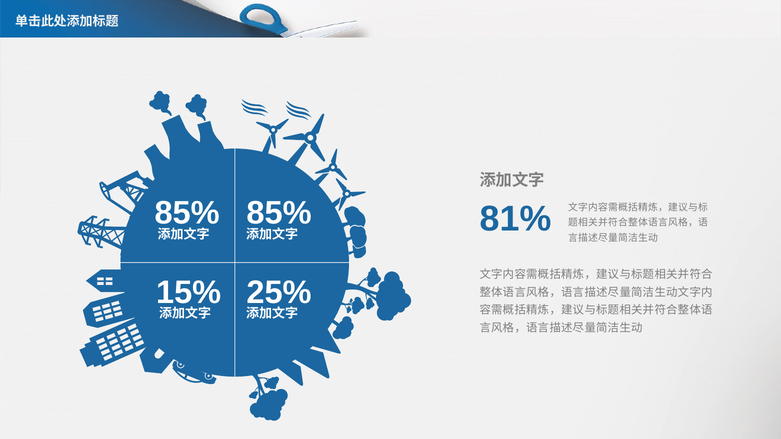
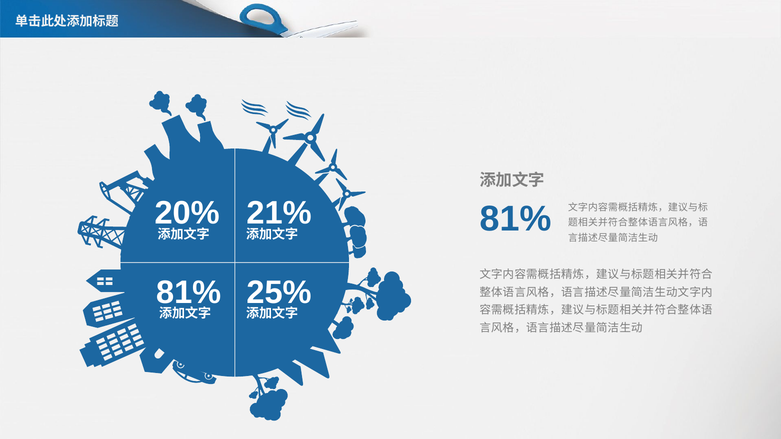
85%: 85% -> 21% (279, 213)
85%: 85% -> 20% (187, 213)
15%: 15% -> 81% (189, 293)
